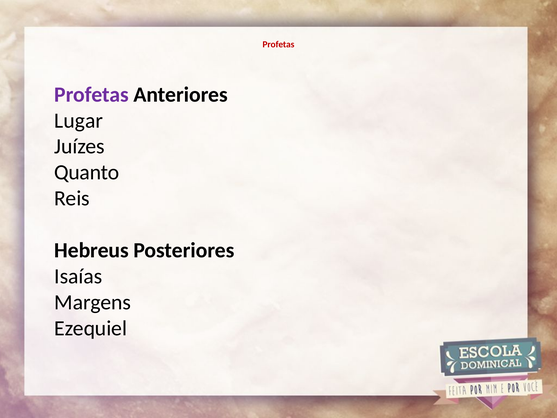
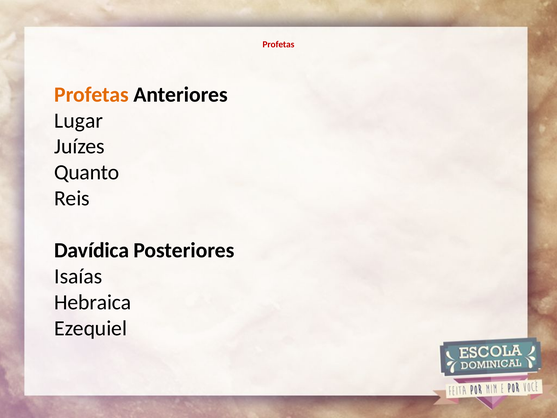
Profetas colour: purple -> orange (92, 95)
Hebreus: Hebreus -> Davídica (92, 250)
Margens: Margens -> Hebraica (93, 302)
